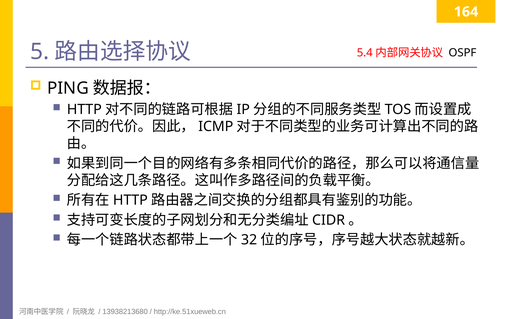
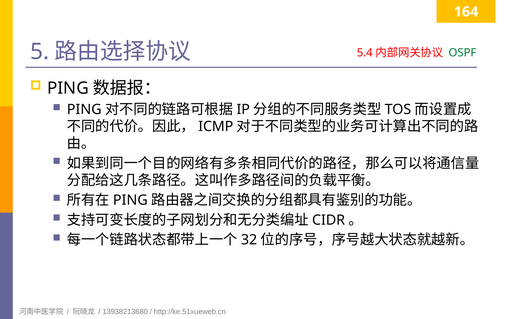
OSPF colour: black -> green (462, 53)
HTTP: HTTP -> PING (84, 110)
HTTP: HTTP -> PING (130, 200)
